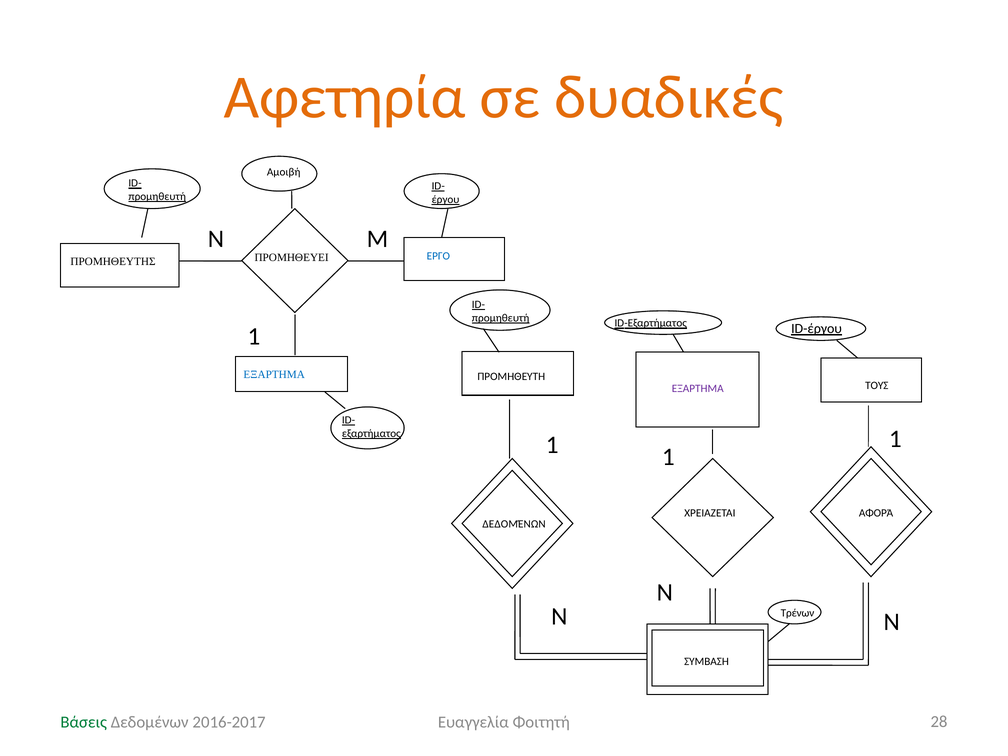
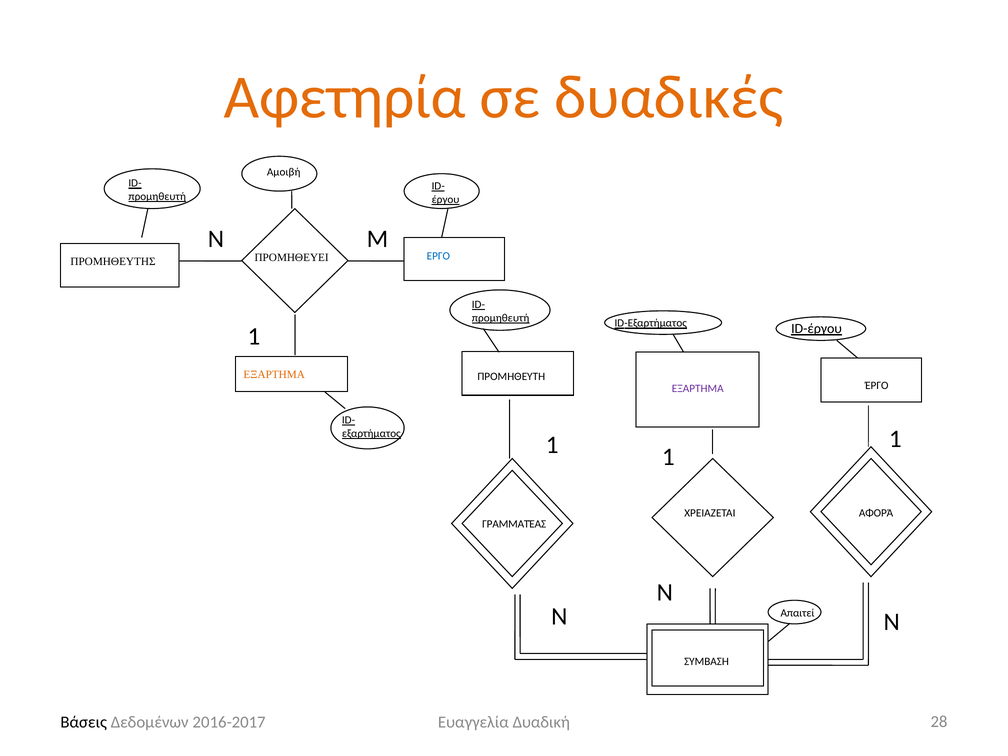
ΕΞΑΡΤΗΜΑ colour: blue -> orange (274, 375)
ΤΟΥΣ: ΤΟΥΣ -> ΈΡΓΟ (877, 385)
ΔΕΔΟΜΈΝΩΝ: ΔΕΔΟΜΈΝΩΝ -> ΓΡΑΜΜΑΤΈΑΣ (514, 524)
Τρένων: Τρένων -> Απαιτεί (798, 613)
Βάσεις colour: green -> black (84, 722)
Φοιτητή: Φοιτητή -> Δυαδική (541, 722)
